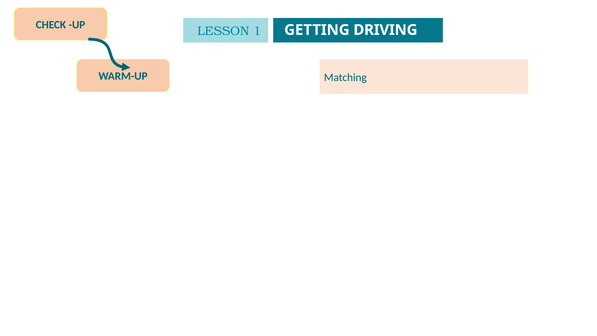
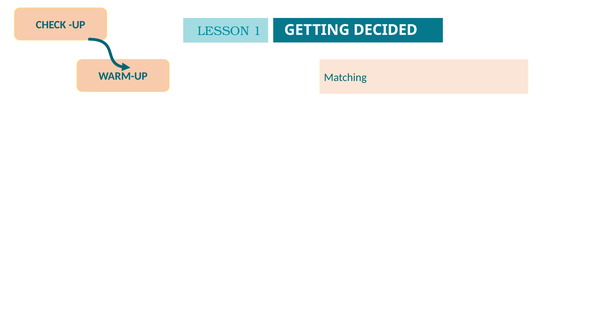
DRIVING: DRIVING -> DECIDED (385, 30)
